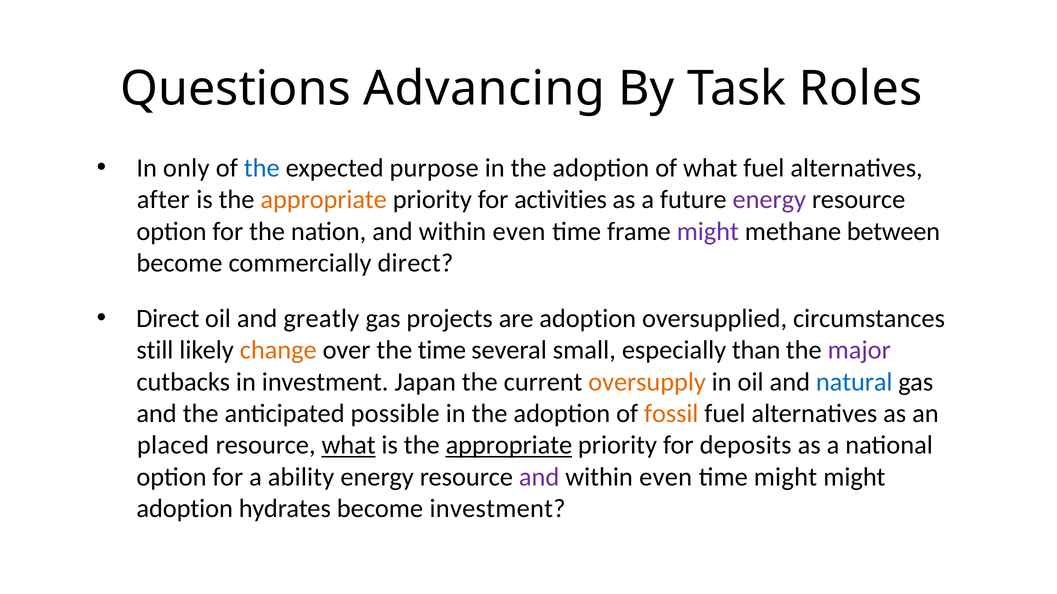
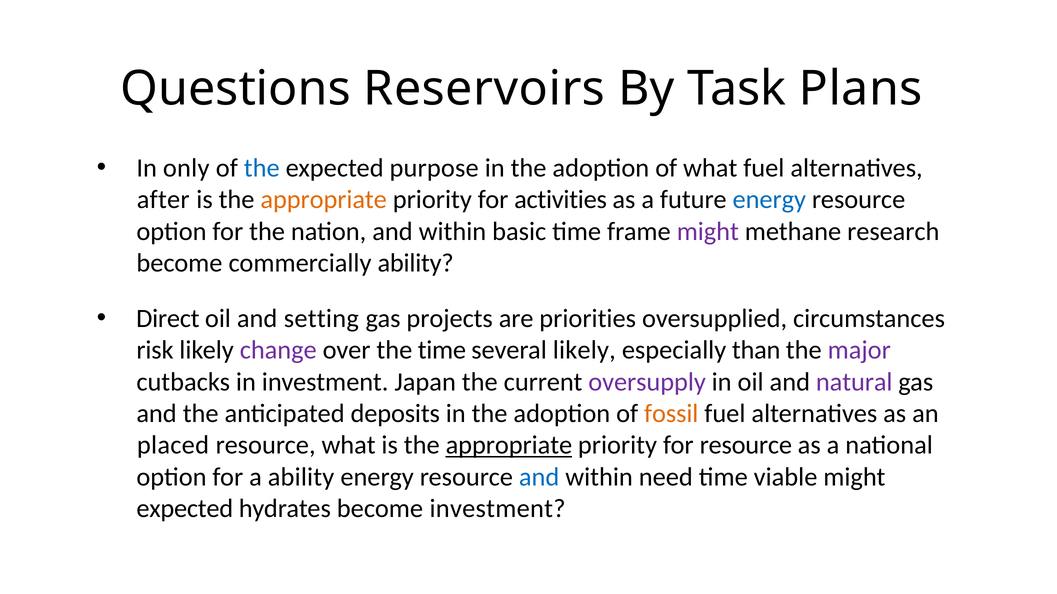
Advancing: Advancing -> Reservoirs (484, 89)
Roles: Roles -> Plans (861, 89)
energy colour: purple -> blue (769, 200)
nation and within even: even -> basic (519, 232)
between: between -> research (893, 232)
commercially direct: direct -> ability (416, 263)
greatly: greatly -> setting (321, 319)
are adoption: adoption -> priorities (588, 319)
still: still -> risk (155, 350)
change colour: orange -> purple (278, 350)
several small: small -> likely (584, 350)
oversupply colour: orange -> purple (647, 382)
natural colour: blue -> purple (854, 382)
possible: possible -> deposits (395, 414)
what underline: present -> none (349, 446)
for deposits: deposits -> resource (746, 446)
and colour: purple -> blue (539, 477)
even: even -> need (666, 477)
time might: might -> viable (786, 477)
adoption: adoption -> expected (185, 509)
